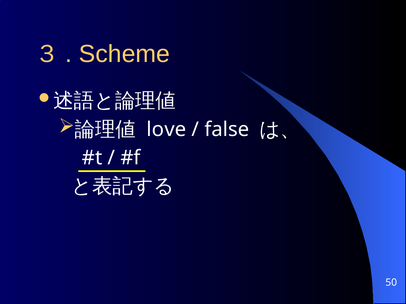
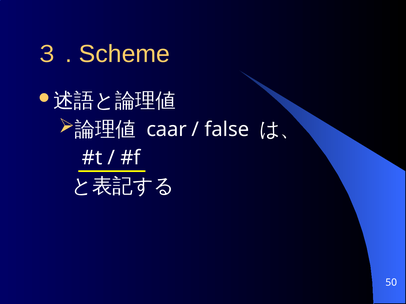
love: love -> caar (167, 130)
